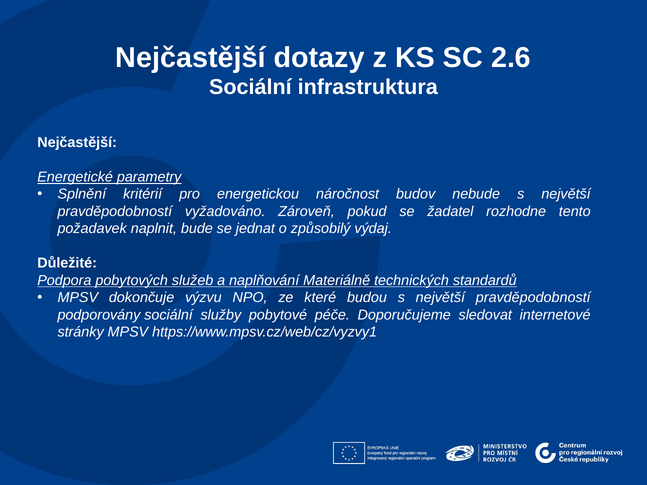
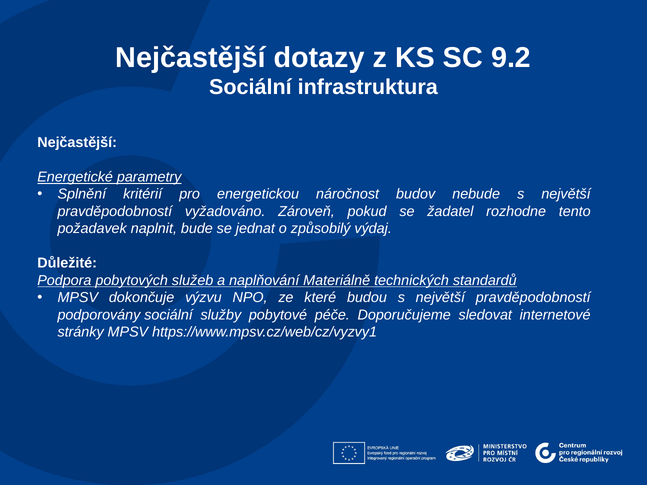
2.6: 2.6 -> 9.2 (511, 58)
